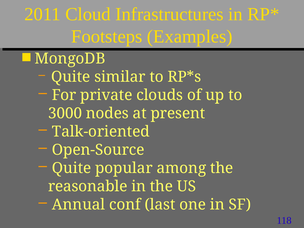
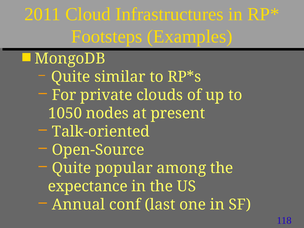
3000: 3000 -> 1050 (65, 113)
reasonable: reasonable -> expectance (88, 186)
